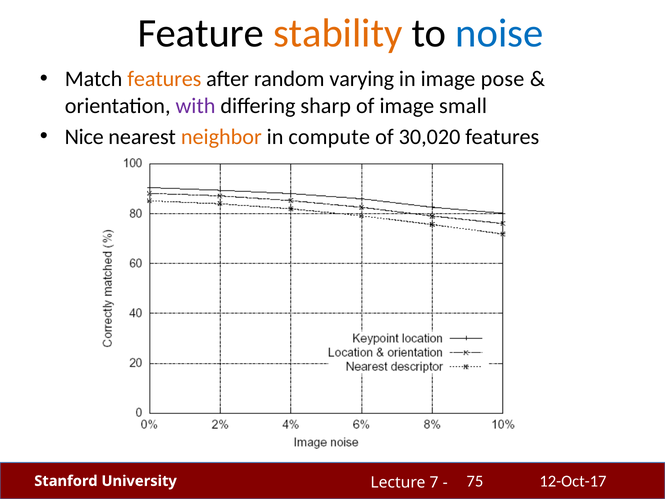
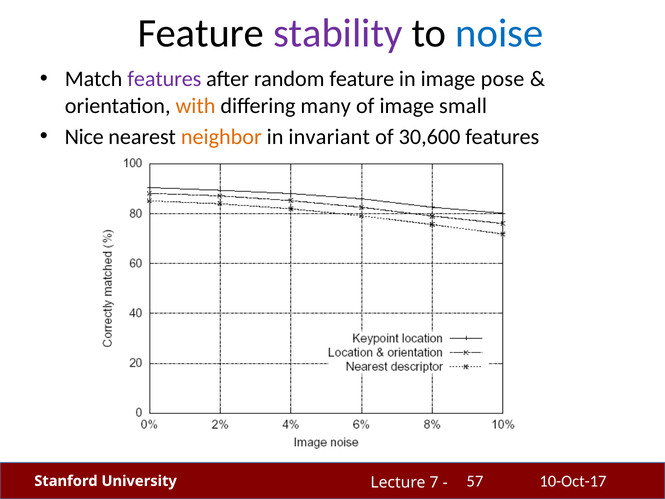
stability colour: orange -> purple (338, 33)
features colour: orange -> purple (164, 79)
random varying: varying -> feature (362, 79)
with colour: purple -> orange (195, 106)
sharp: sharp -> many (326, 106)
compute: compute -> invariant (329, 137)
30,020: 30,020 -> 30,600 (430, 137)
12-Oct-17: 12-Oct-17 -> 10-Oct-17 (573, 481)
75: 75 -> 57 (475, 481)
